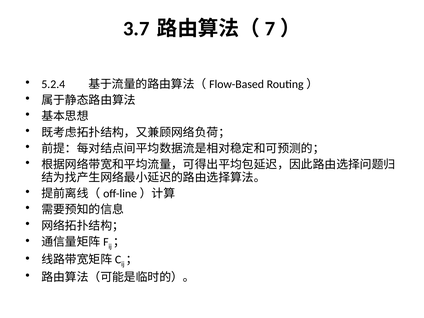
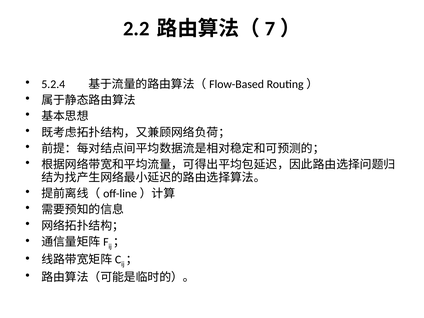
3.7: 3.7 -> 2.2 (136, 29)
